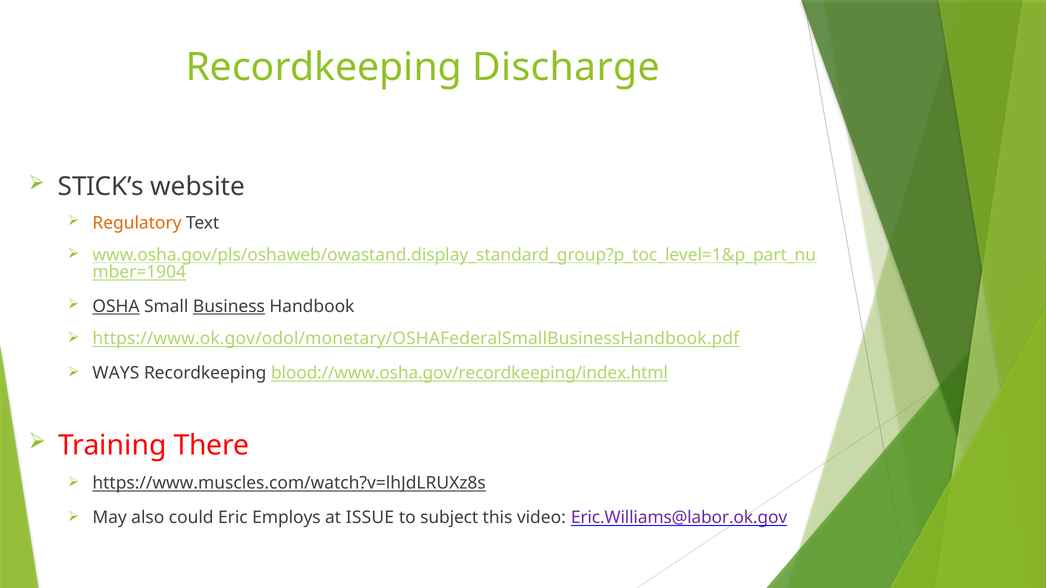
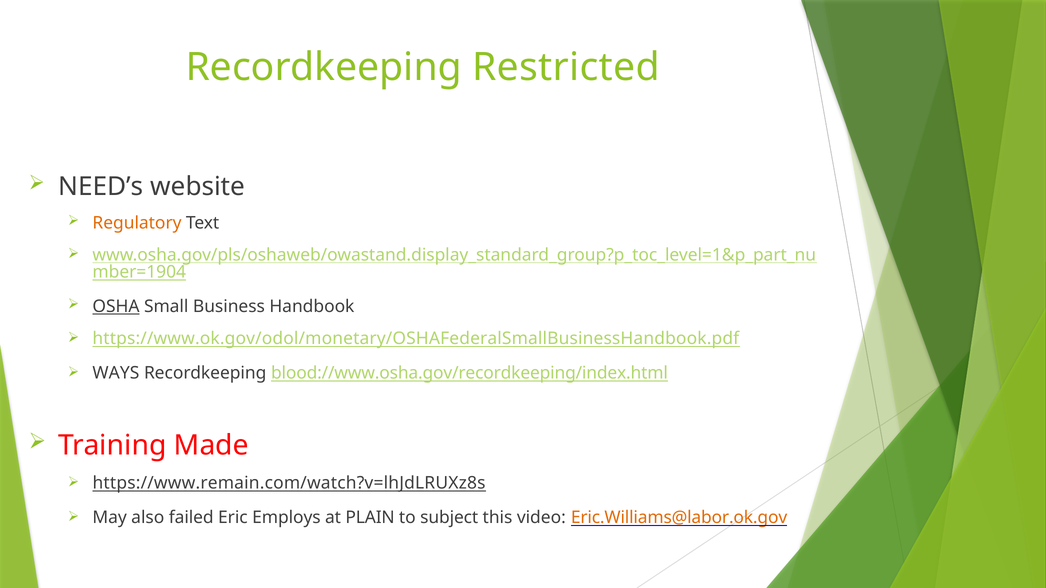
Discharge: Discharge -> Restricted (566, 67)
STICK’s: STICK’s -> NEED’s (101, 187)
Business underline: present -> none (229, 307)
There: There -> Made (211, 446)
https://www.muscles.com/watch?v=lhJdLRUXz8s: https://www.muscles.com/watch?v=lhJdLRUXz8s -> https://www.remain.com/watch?v=lhJdLRUXz8s (289, 483)
could: could -> failed (191, 518)
ISSUE: ISSUE -> PLAIN (370, 518)
Eric.Williams@labor.ok.gov colour: purple -> orange (679, 518)
